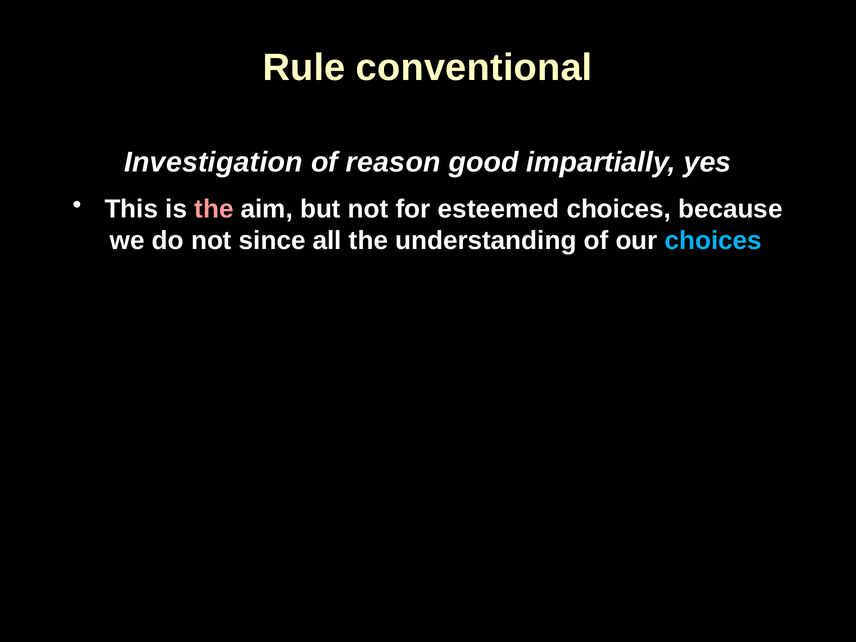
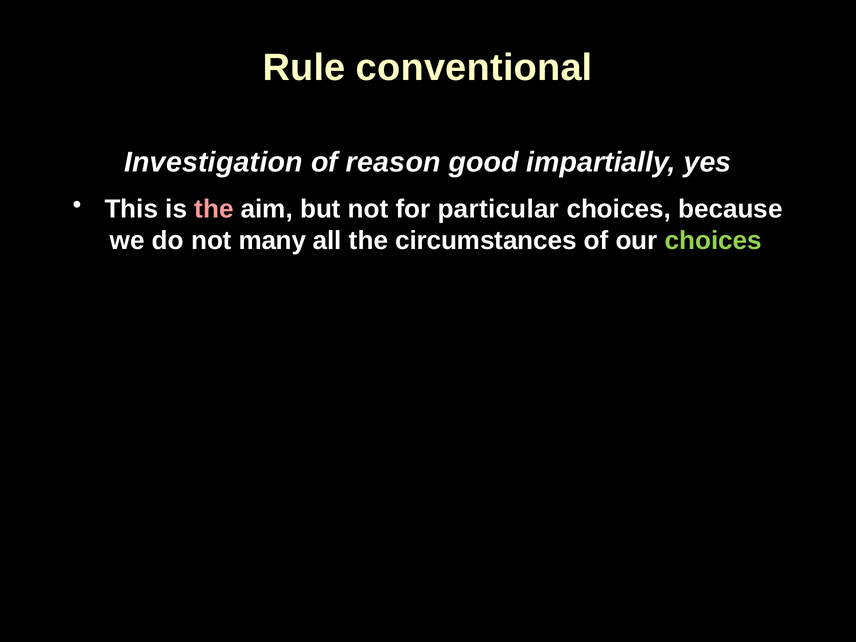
esteemed: esteemed -> particular (498, 209)
since: since -> many (272, 241)
understanding: understanding -> circumstances (486, 241)
choices colour: light blue -> light green (713, 241)
